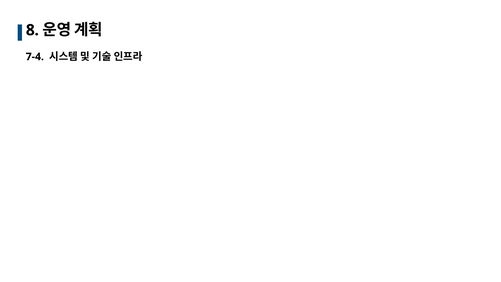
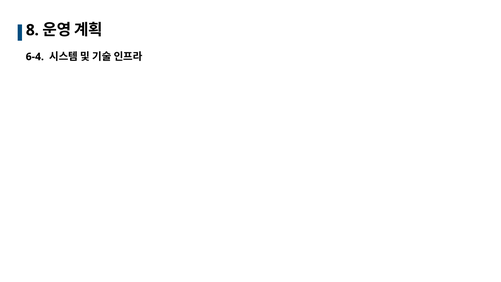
7-4: 7-4 -> 6-4 (35, 57)
